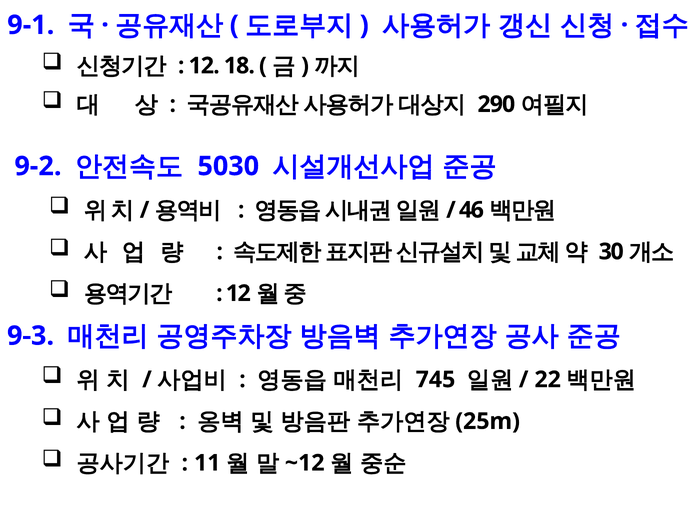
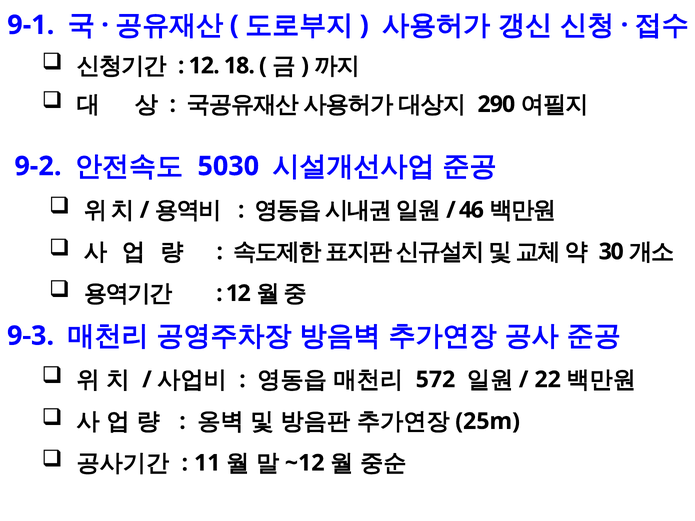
745: 745 -> 572 (435, 380)
